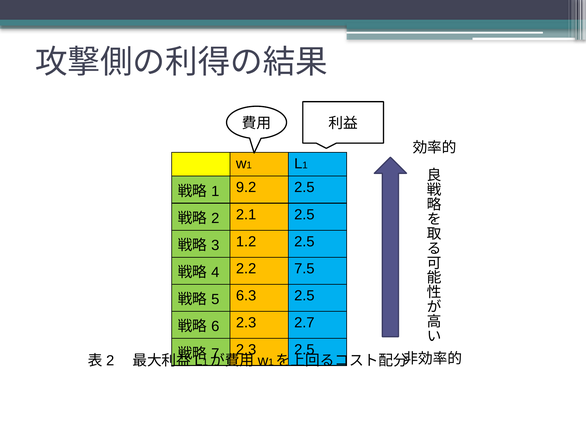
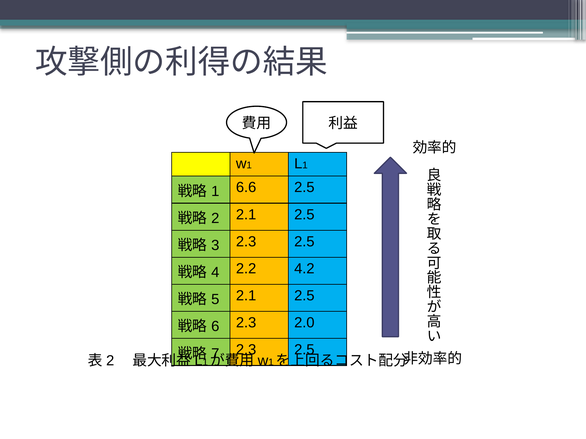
9.2: 9.2 -> 6.6 (246, 188)
1.2: 1.2 -> 2.3 (246, 242)
7.5: 7.5 -> 4.2 (304, 269)
6.3: 6.3 -> 2.1 (246, 296)
2.7: 2.7 -> 2.0 (304, 323)
